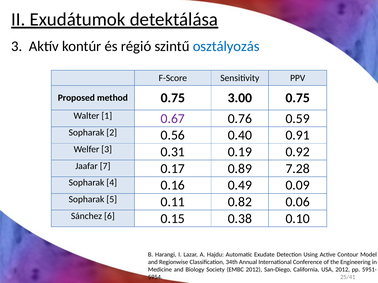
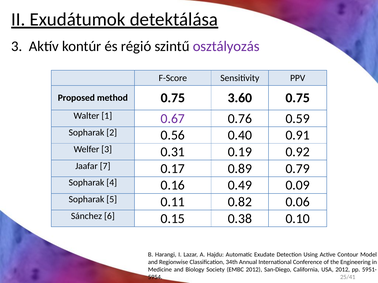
osztályozás colour: blue -> purple (226, 46)
3.00: 3.00 -> 3.60 (240, 98)
7.28: 7.28 -> 0.79 (298, 169)
